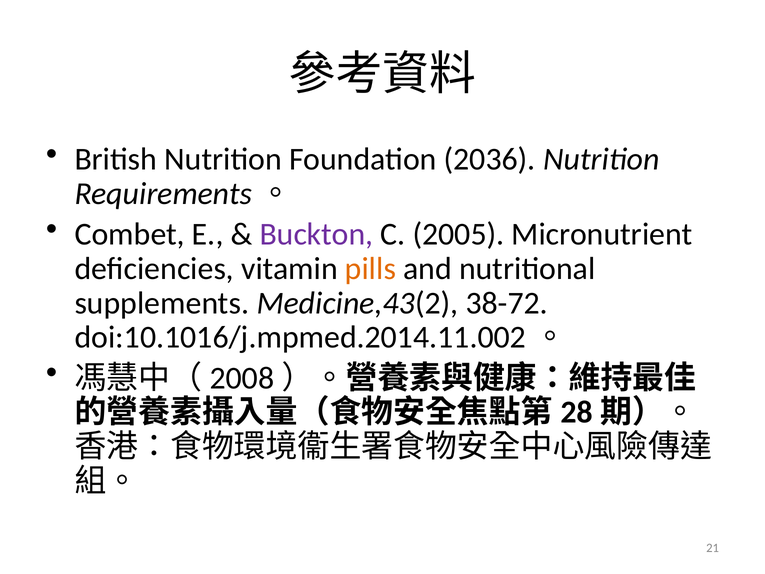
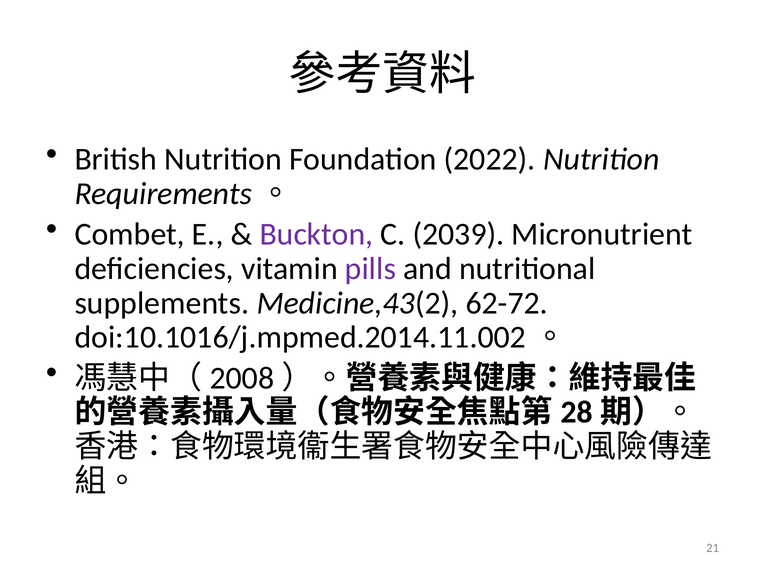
2036: 2036 -> 2022 (490, 159)
2005: 2005 -> 2039 (458, 234)
pills colour: orange -> purple (370, 268)
38-72: 38-72 -> 62-72 (507, 303)
